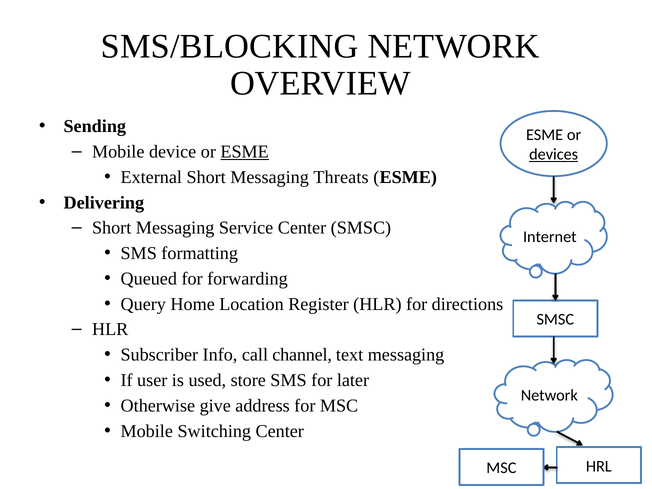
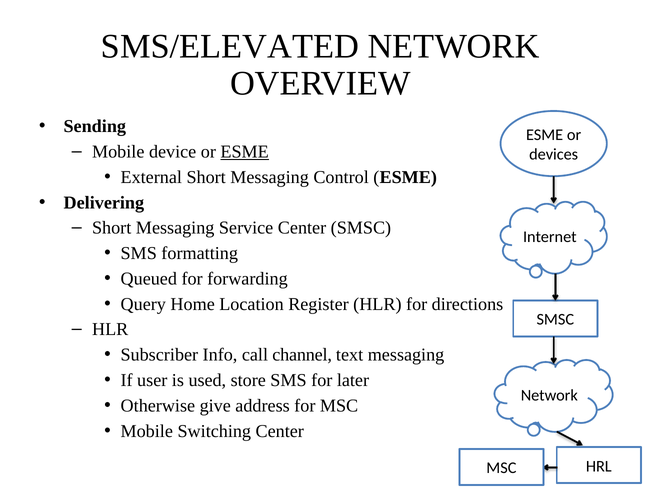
SMS/BLOCKING: SMS/BLOCKING -> SMS/ELEVATED (230, 46)
devices underline: present -> none (554, 154)
Threats: Threats -> Control (341, 177)
